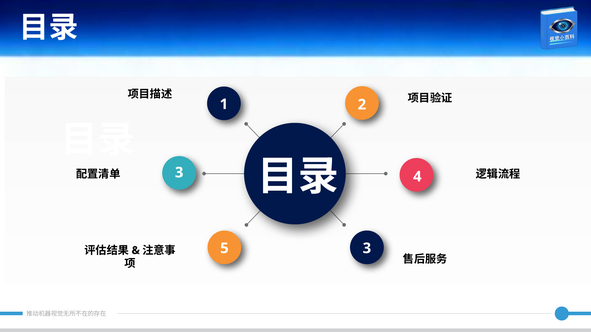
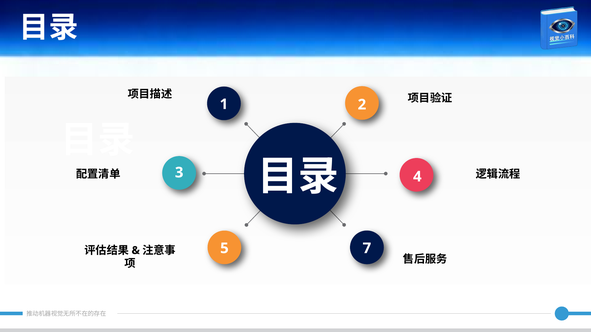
5 3: 3 -> 7 (367, 249)
